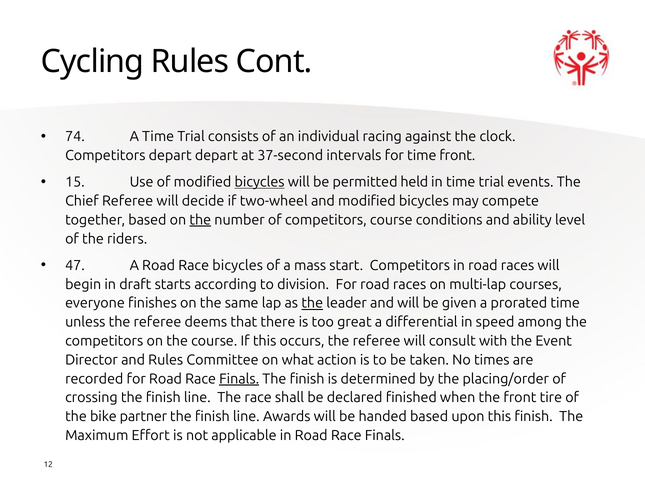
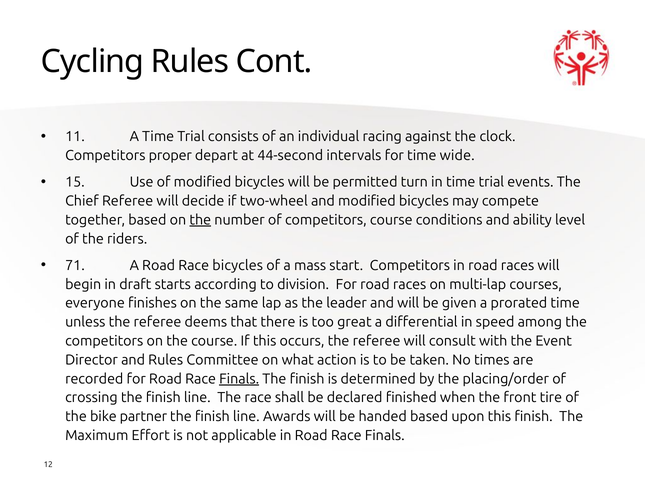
74: 74 -> 11 (75, 137)
Competitors depart: depart -> proper (170, 156)
37-second: 37-second -> 44-second (290, 156)
time front: front -> wide (457, 156)
bicycles underline: present -> none (260, 182)
held: held -> turn (414, 182)
47: 47 -> 71 (75, 265)
the underline: present -> none (312, 303)
